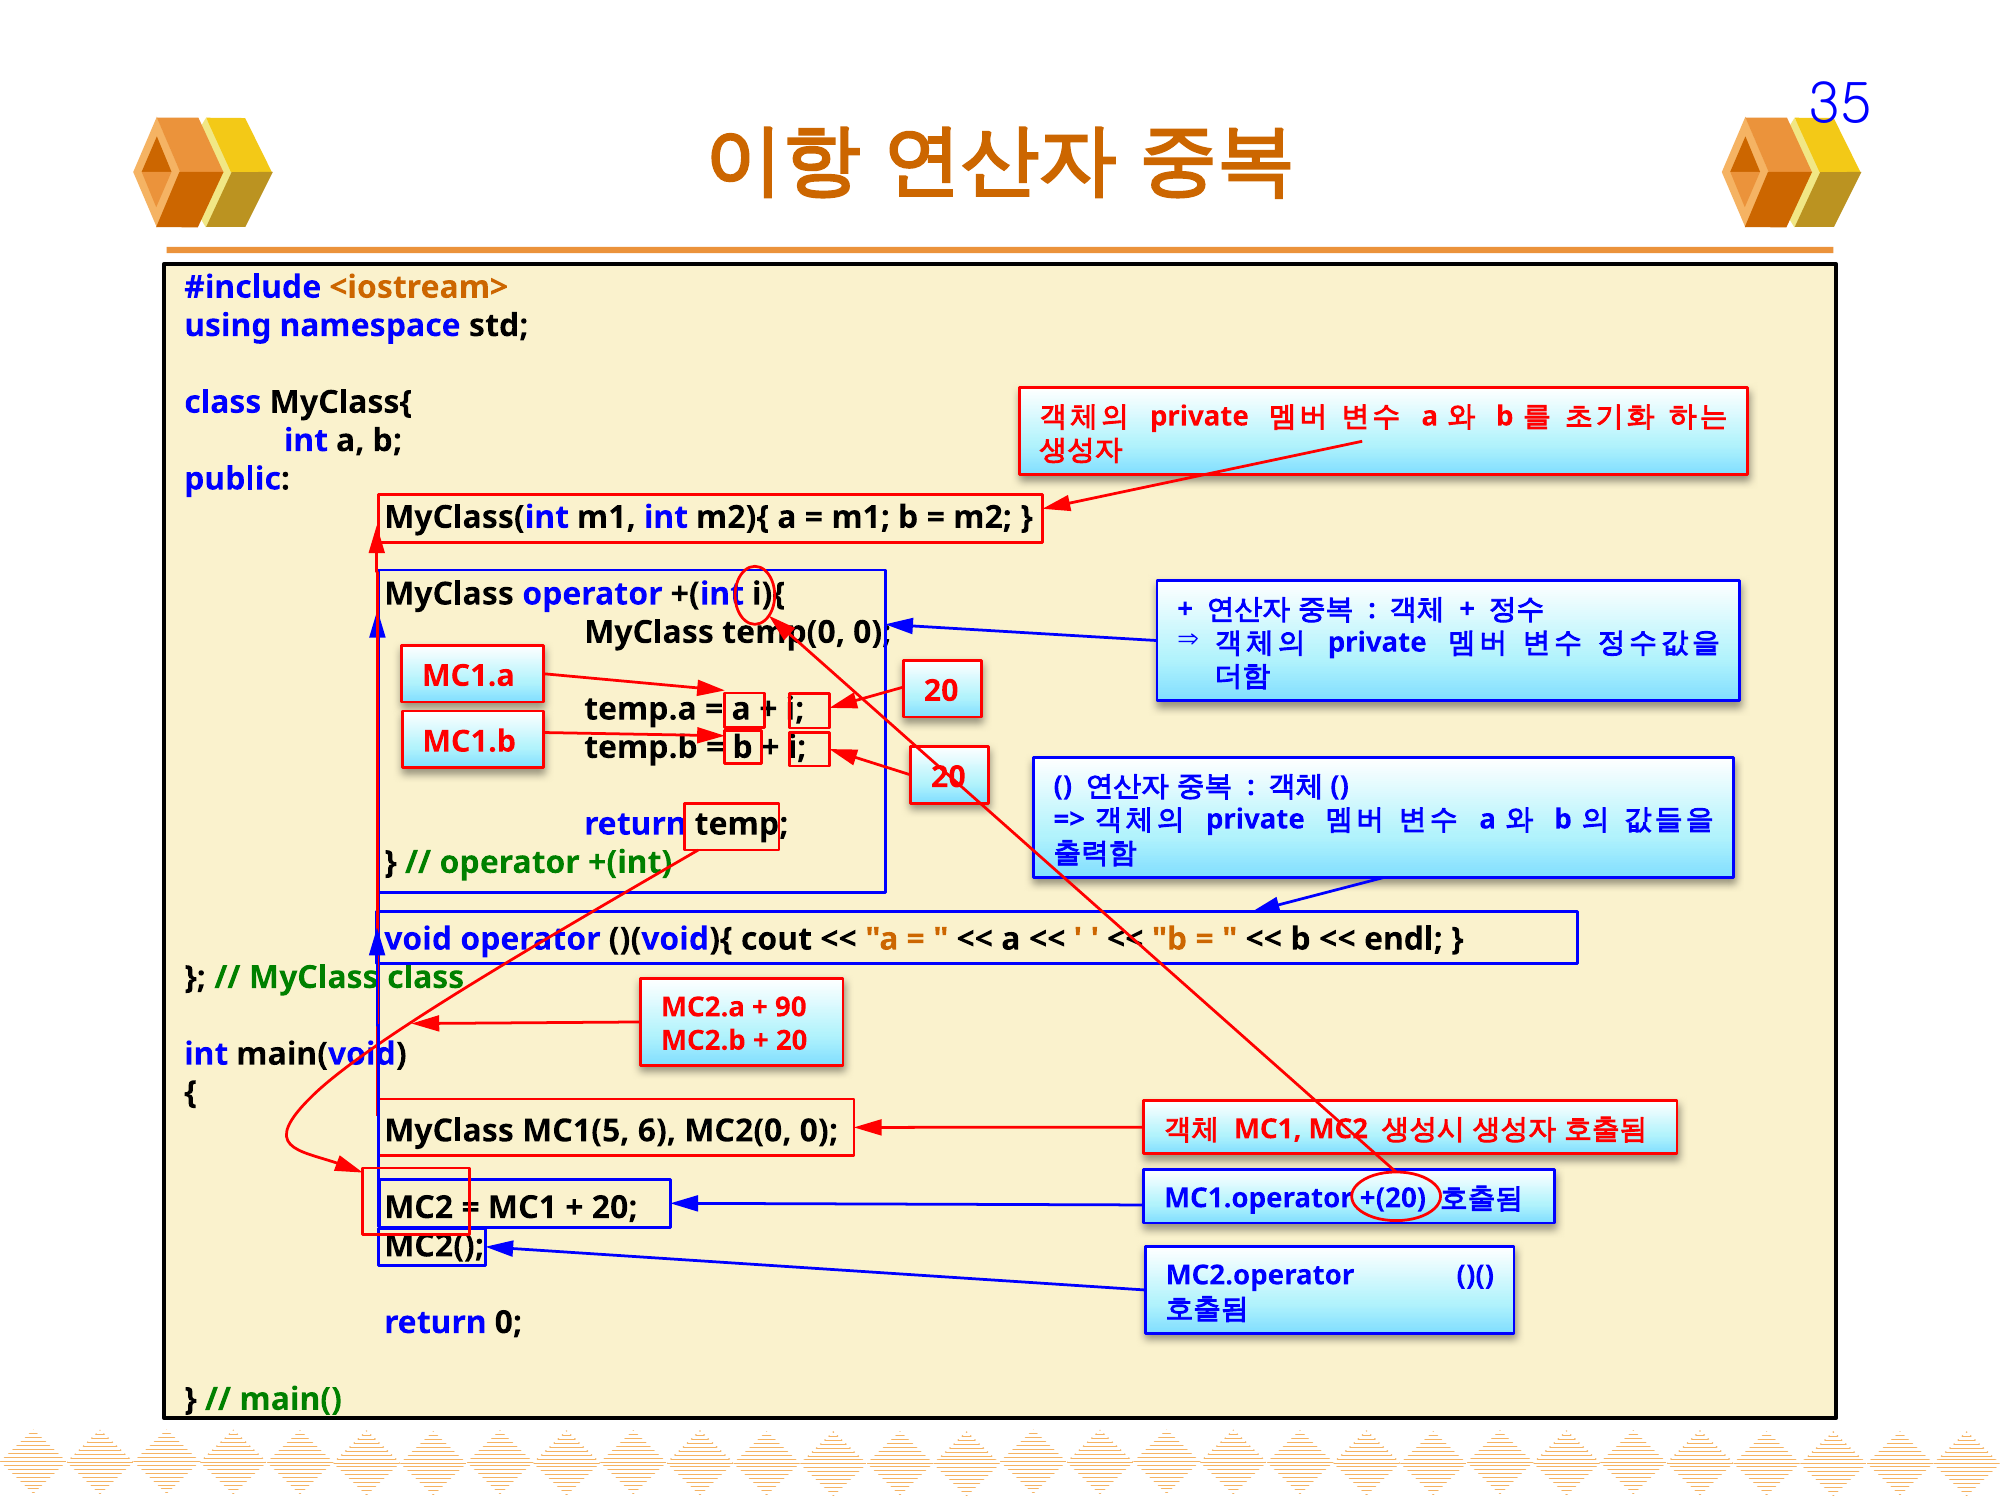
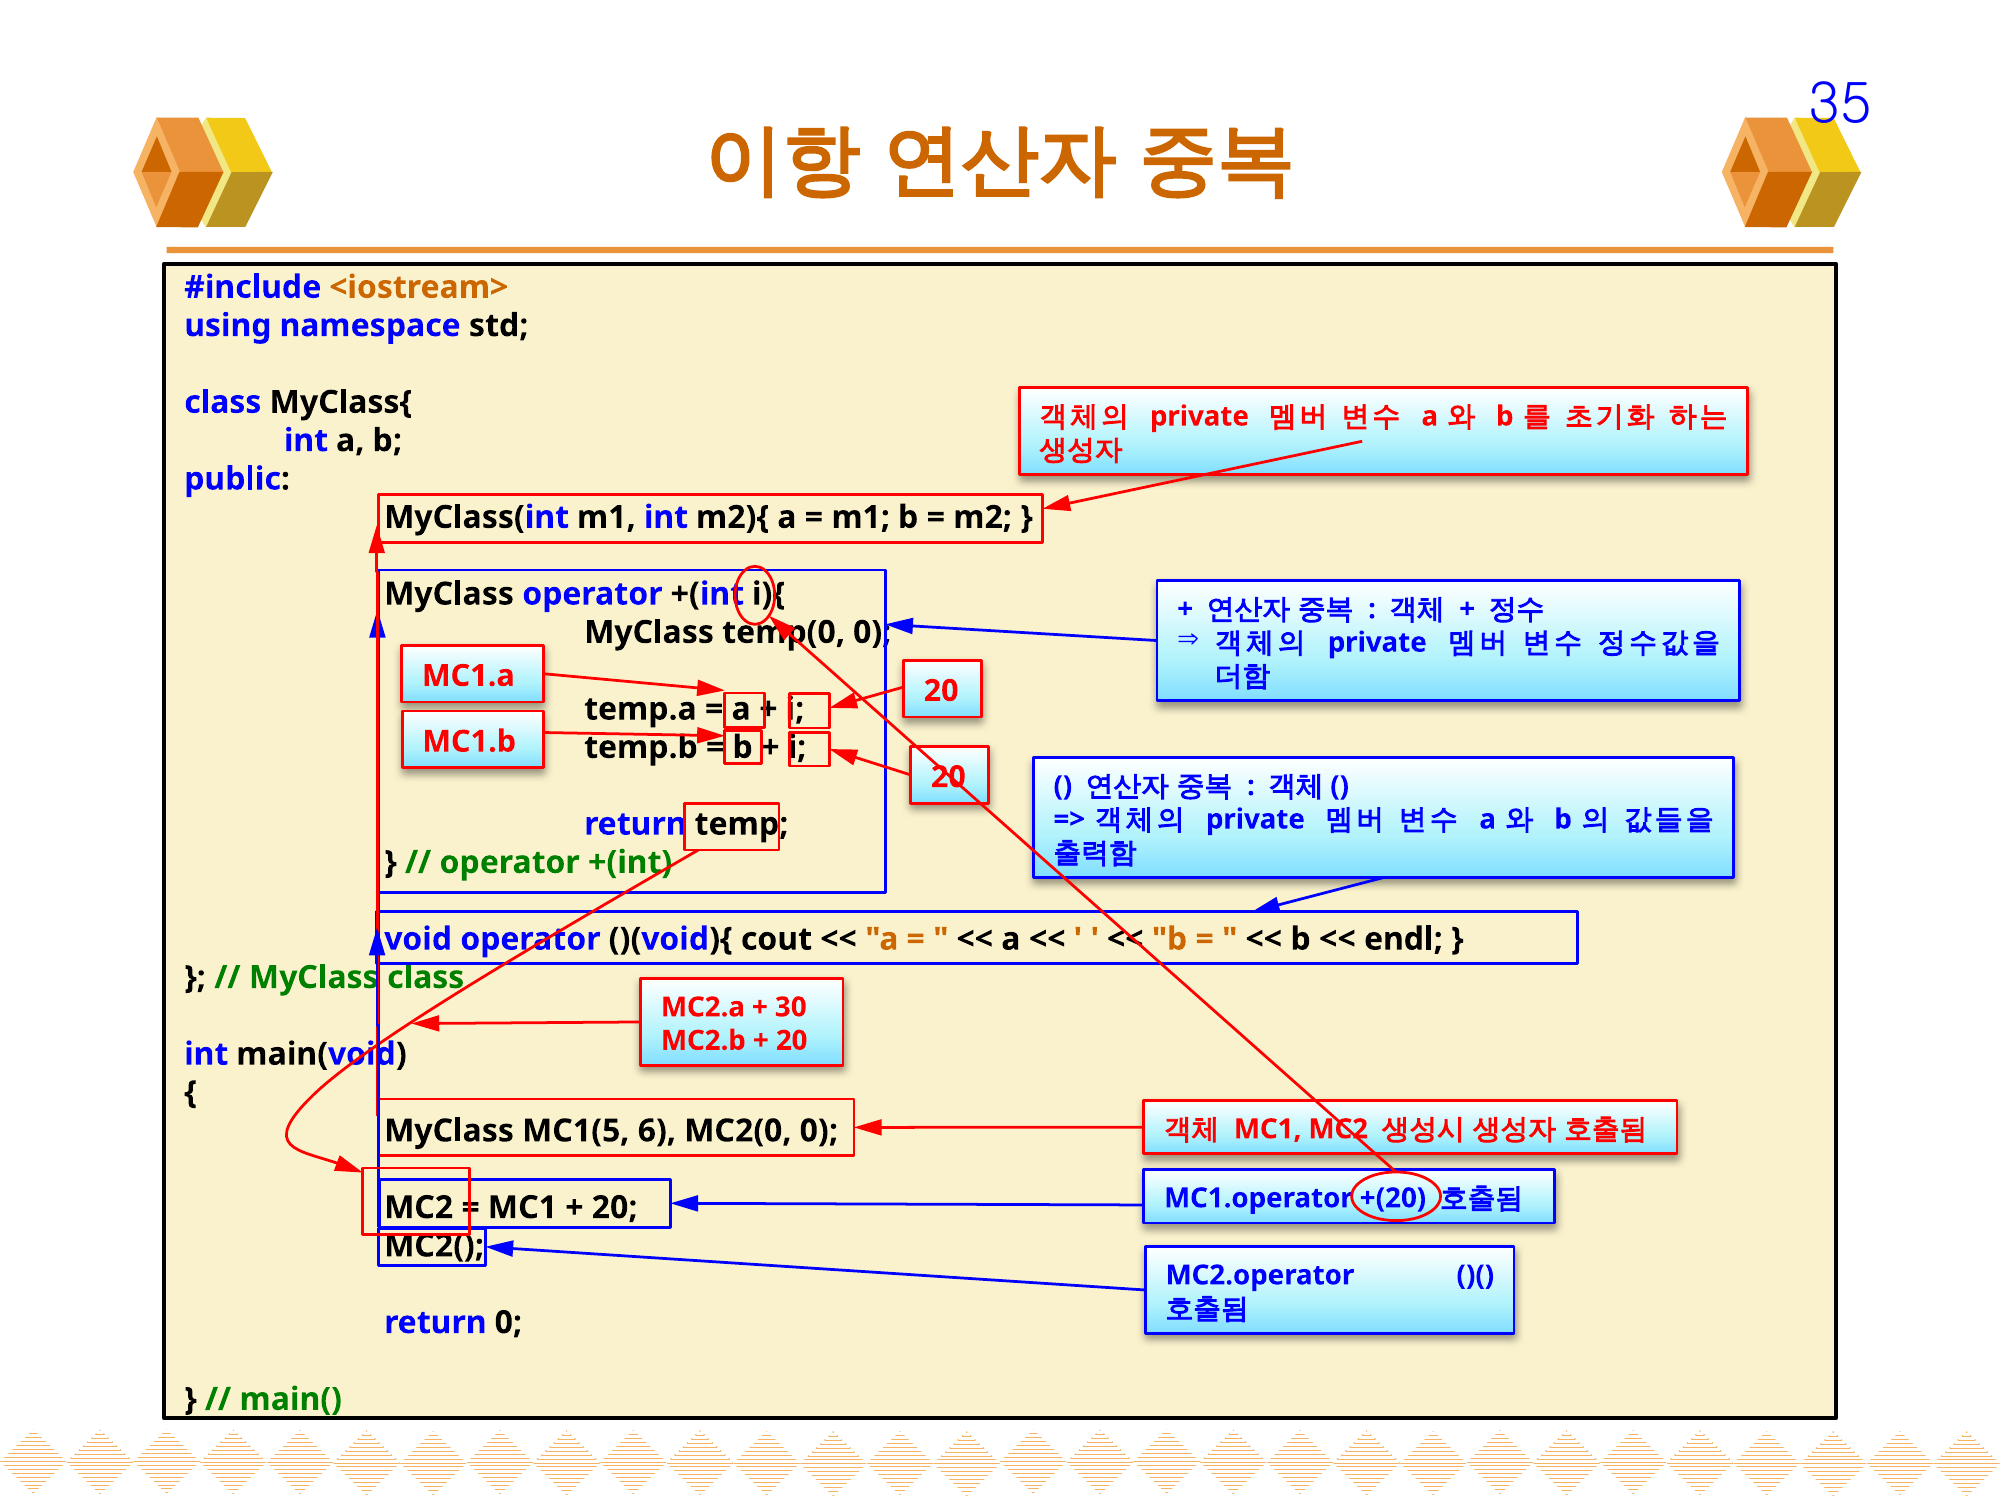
90: 90 -> 30 (791, 1007)
